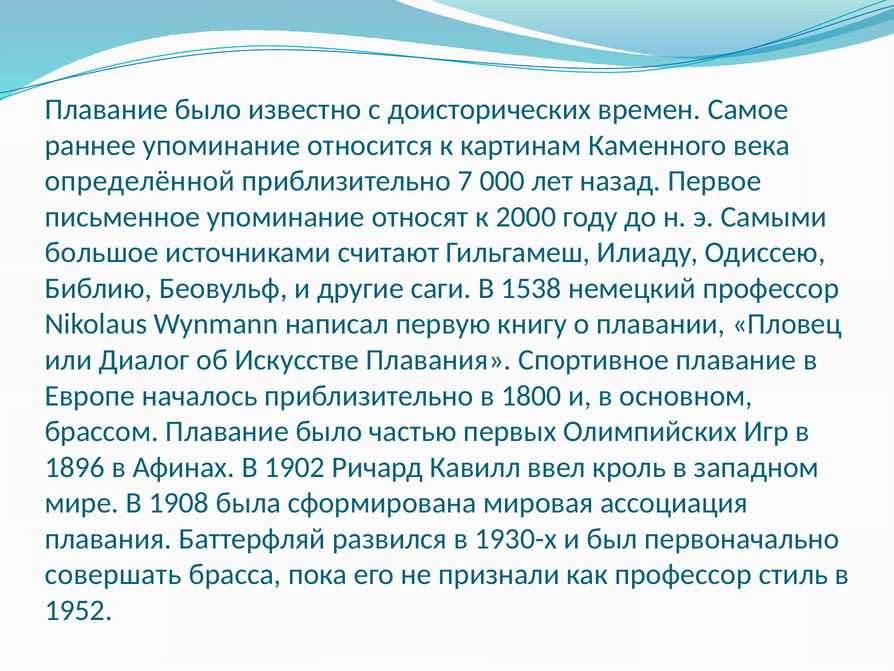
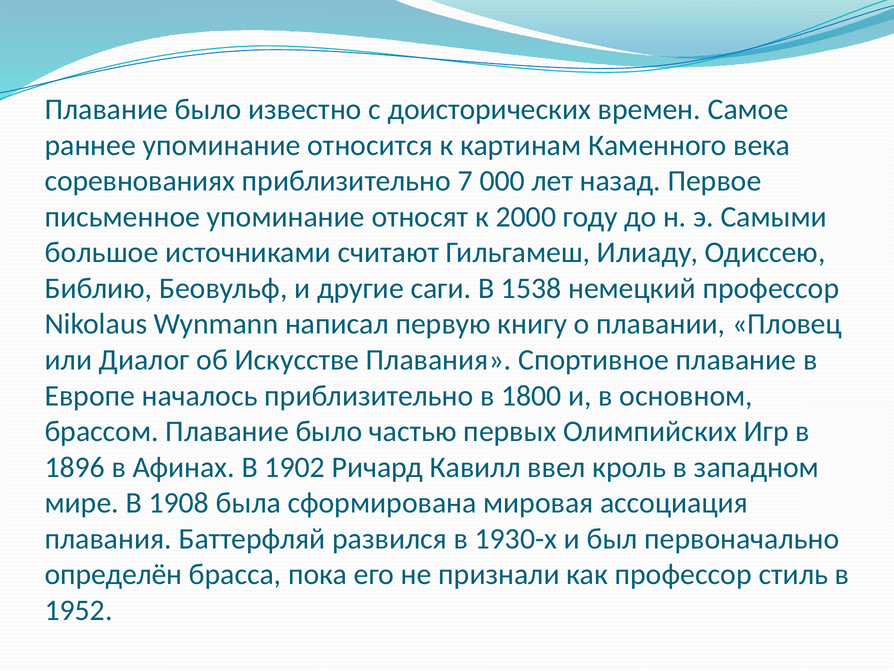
определённой: определённой -> соревнованиях (140, 181)
совершать: совершать -> определён (114, 574)
